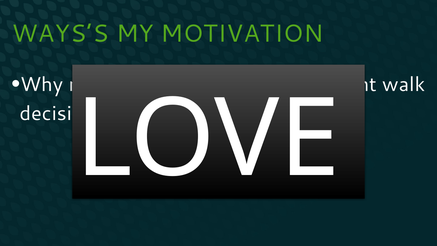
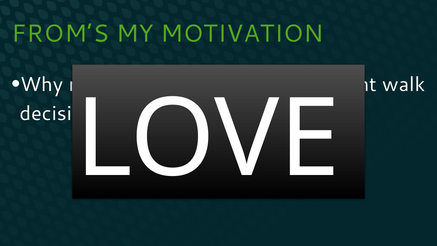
WAYS’S: WAYS’S -> FROM’S (60, 34)
